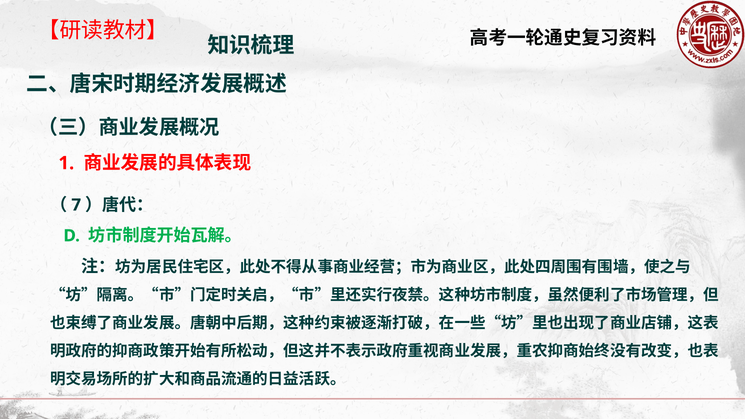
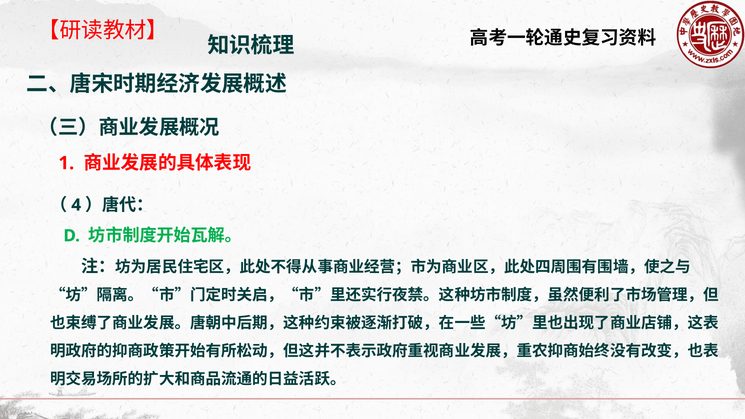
7: 7 -> 4 (76, 205)
